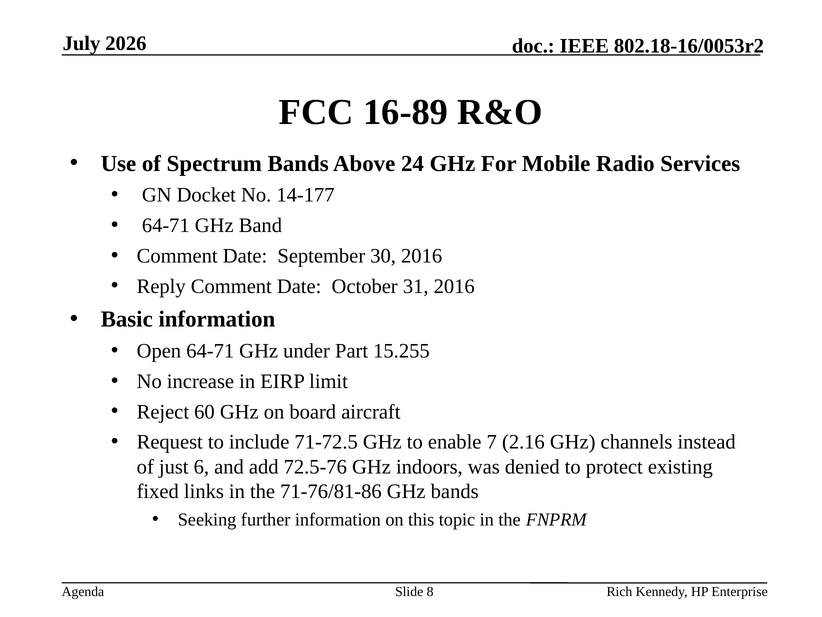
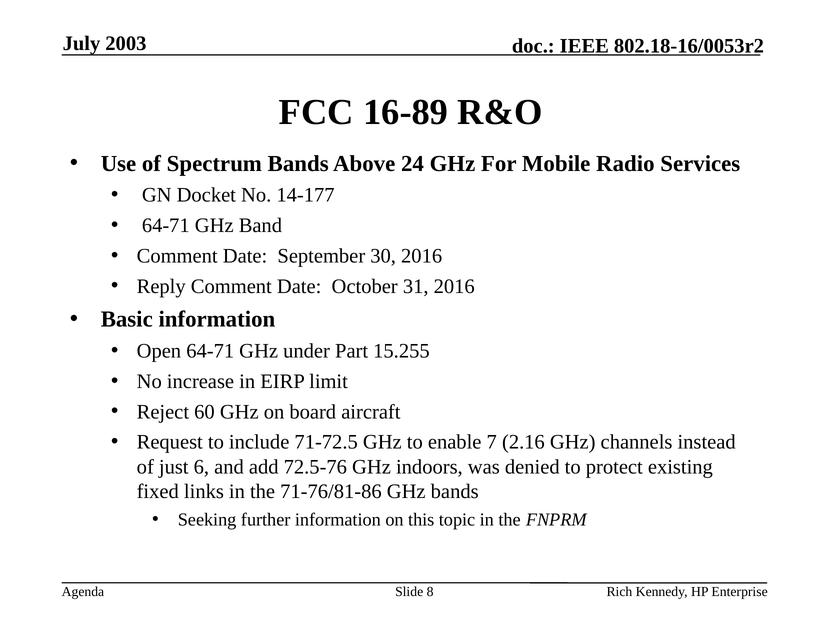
2026: 2026 -> 2003 (126, 44)
